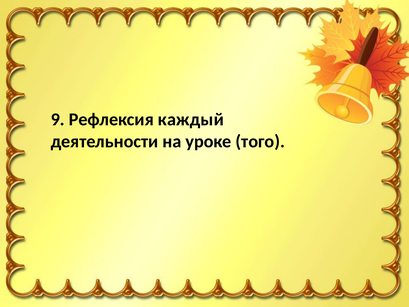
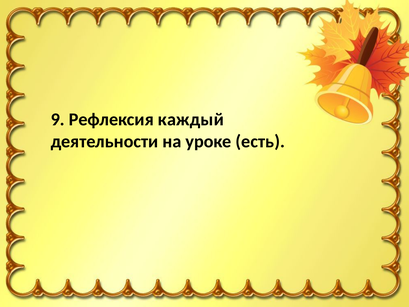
того: того -> есть (260, 141)
